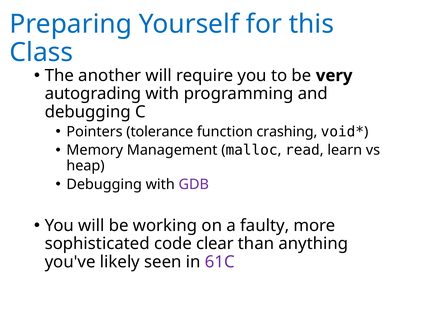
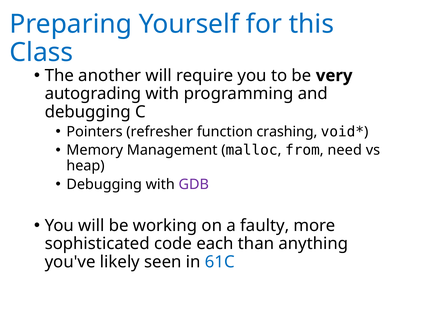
tolerance: tolerance -> refresher (160, 132)
read: read -> from (302, 150)
learn: learn -> need (345, 150)
clear: clear -> each (215, 244)
61C colour: purple -> blue (220, 262)
